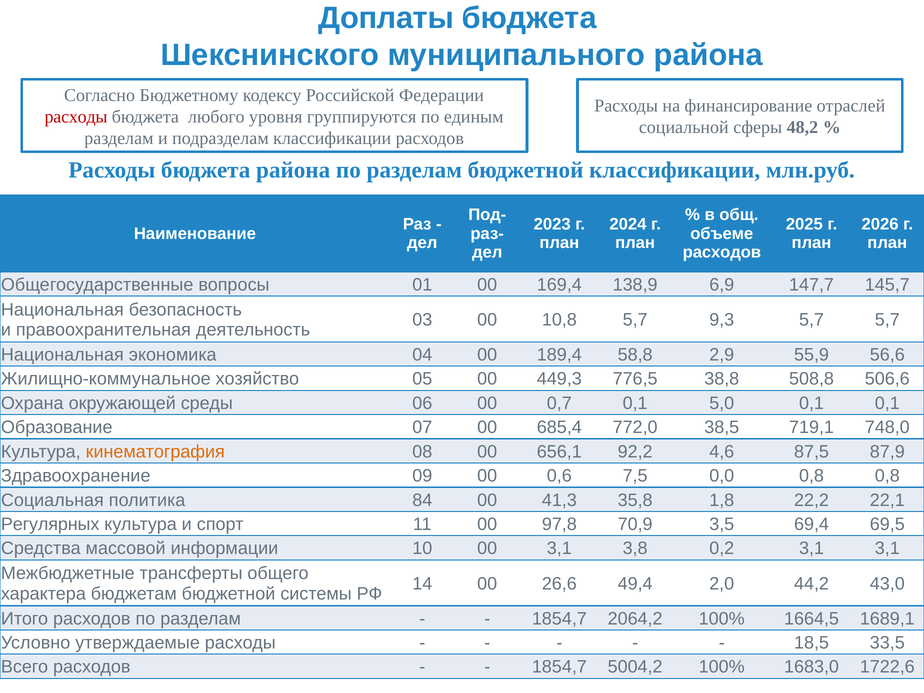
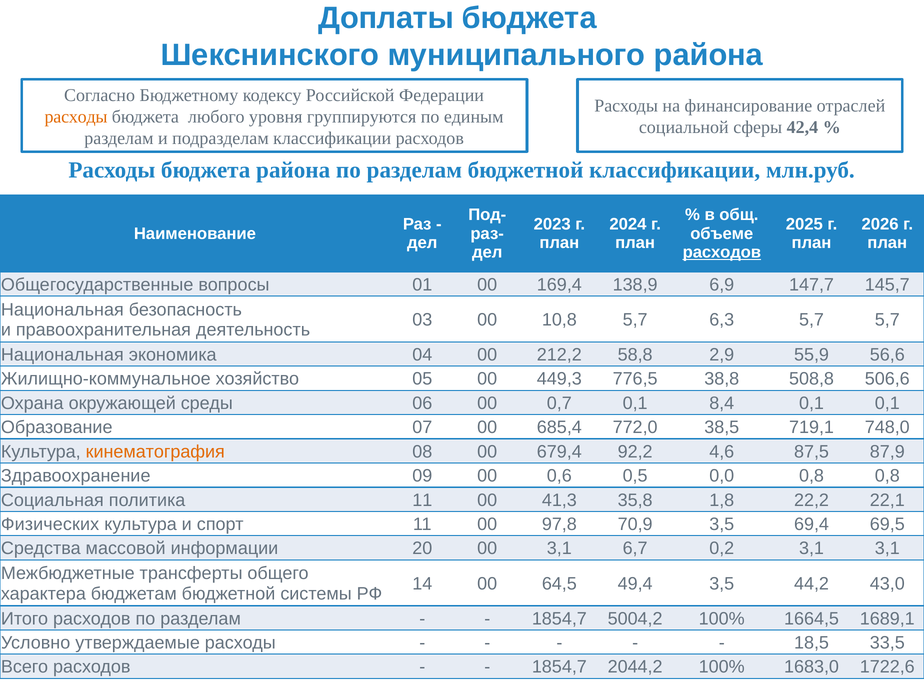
расходы colour: red -> orange (76, 117)
48,2: 48,2 -> 42,4 (802, 128)
расходов underline: none -> present (722, 252)
9,3: 9,3 -> 6,3 (722, 320)
189,4: 189,4 -> 212,2 (559, 355)
5,0: 5,0 -> 8,4 (722, 403)
656,1: 656,1 -> 679,4 (559, 452)
7,5: 7,5 -> 0,5 (635, 476)
политика 84: 84 -> 11 (422, 500)
Регулярных: Регулярных -> Физических (50, 524)
10: 10 -> 20 (422, 549)
3,8: 3,8 -> 6,7 (635, 549)
26,6: 26,6 -> 64,5 (559, 584)
49,4 2,0: 2,0 -> 3,5 (722, 584)
2064,2: 2064,2 -> 5004,2 (635, 619)
5004,2: 5004,2 -> 2044,2 (635, 667)
